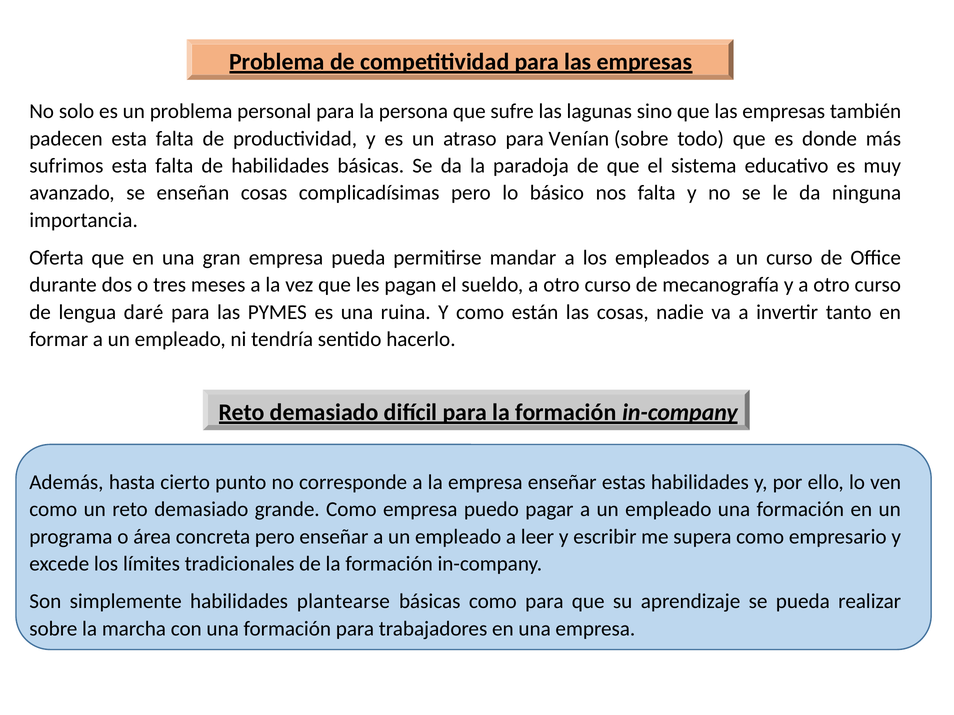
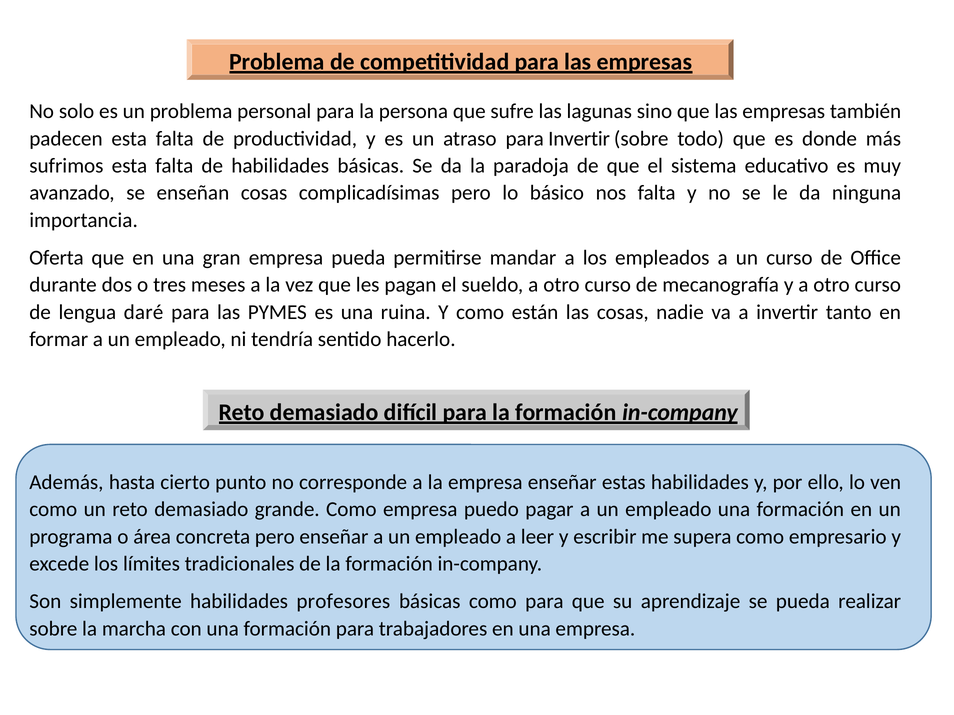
para Venían: Venían -> Invertir (579, 139)
plantearse: plantearse -> profesores (343, 602)
